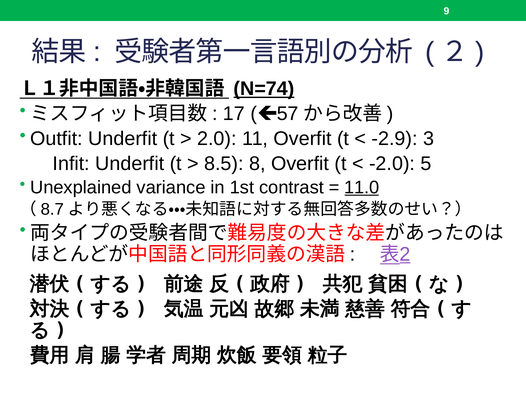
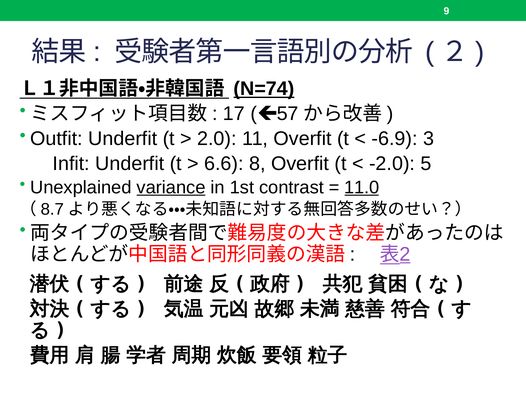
-2.9: -2.9 -> -6.9 (395, 139)
8.5: 8.5 -> 6.6 (224, 164)
variance underline: none -> present (171, 188)
